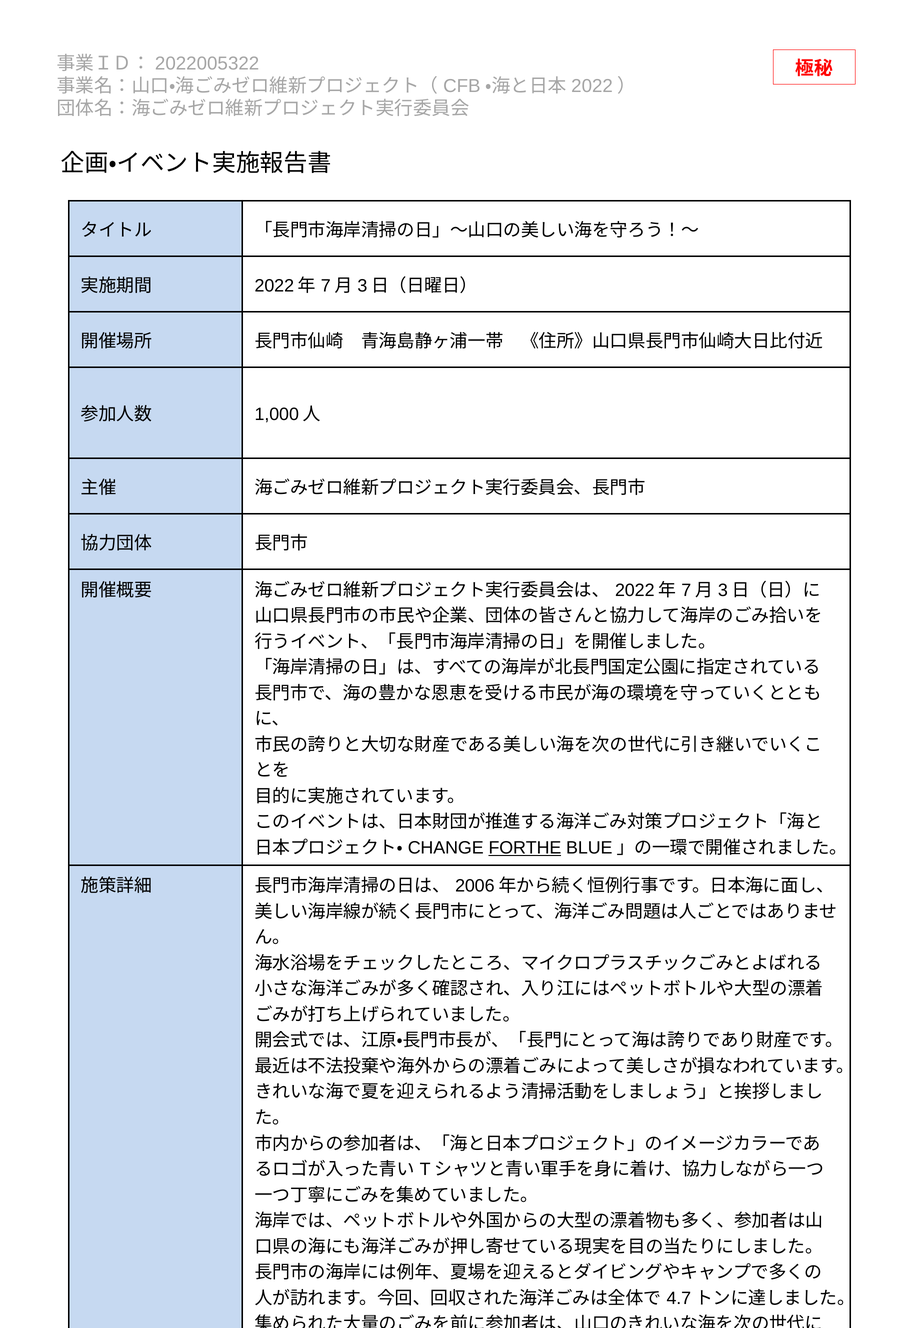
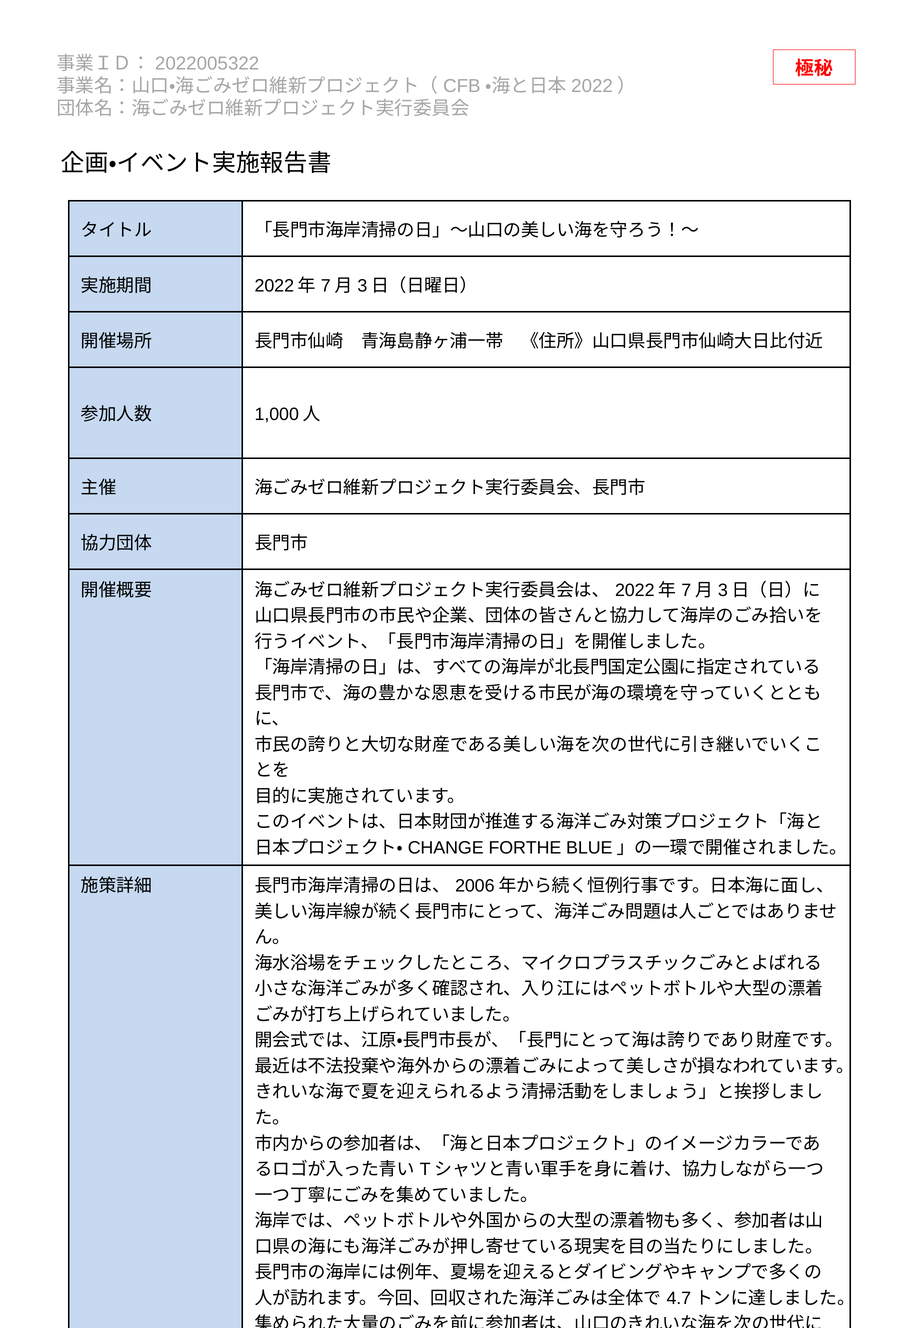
FORTHE underline: present -> none (525, 848)
